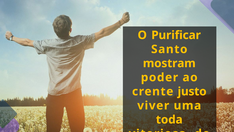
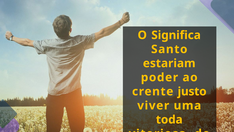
Purificar: Purificar -> Significa (176, 35)
mostram: mostram -> estariam (169, 63)
